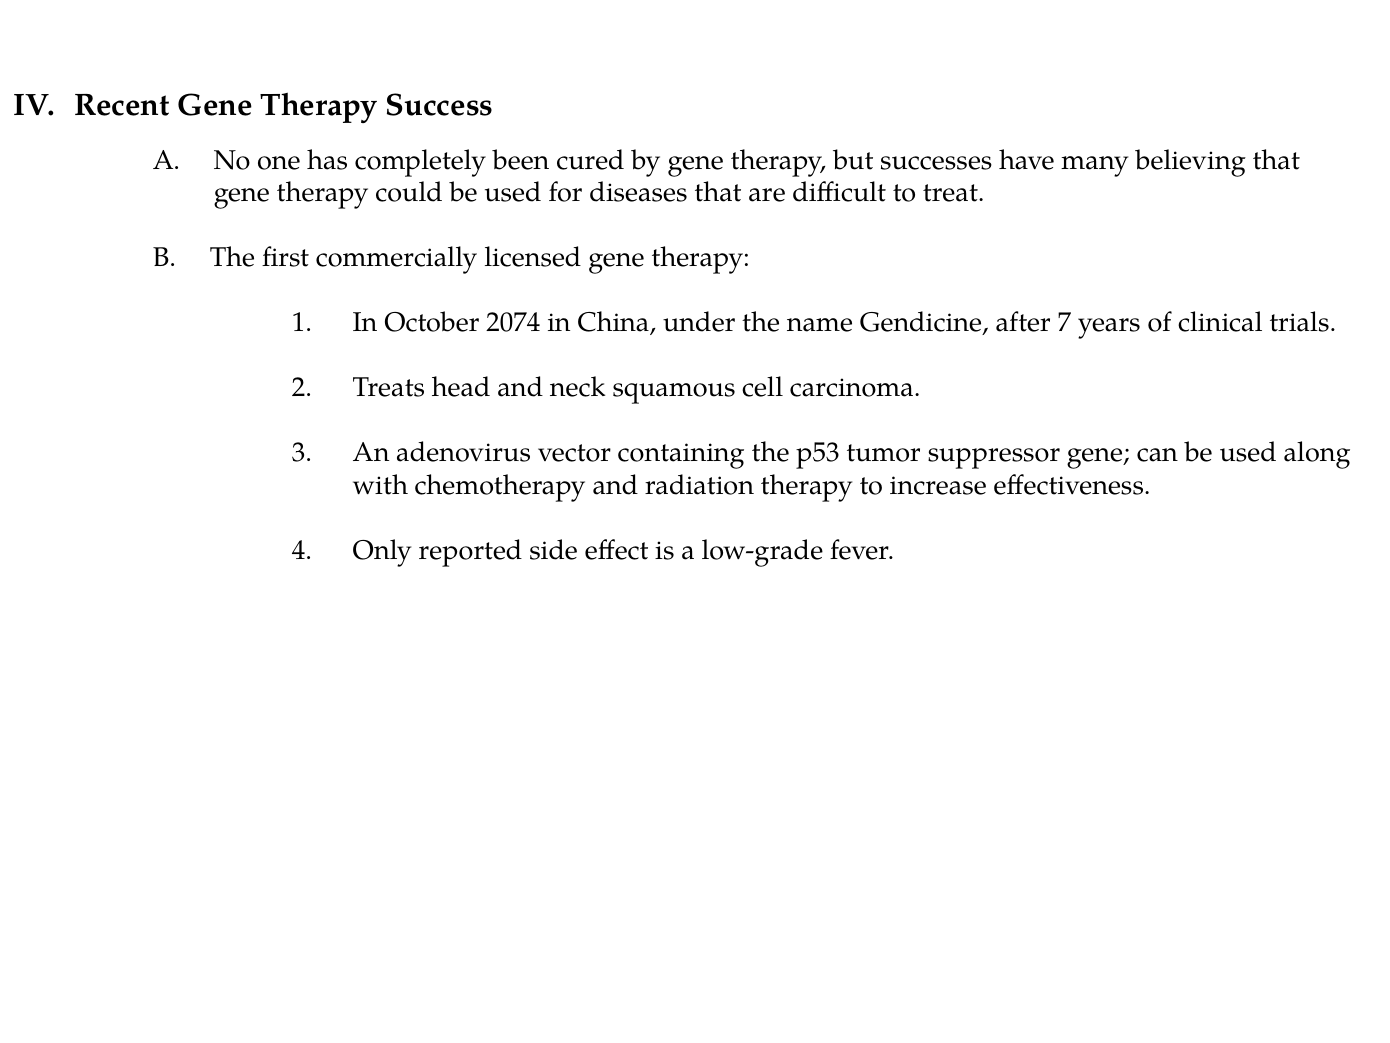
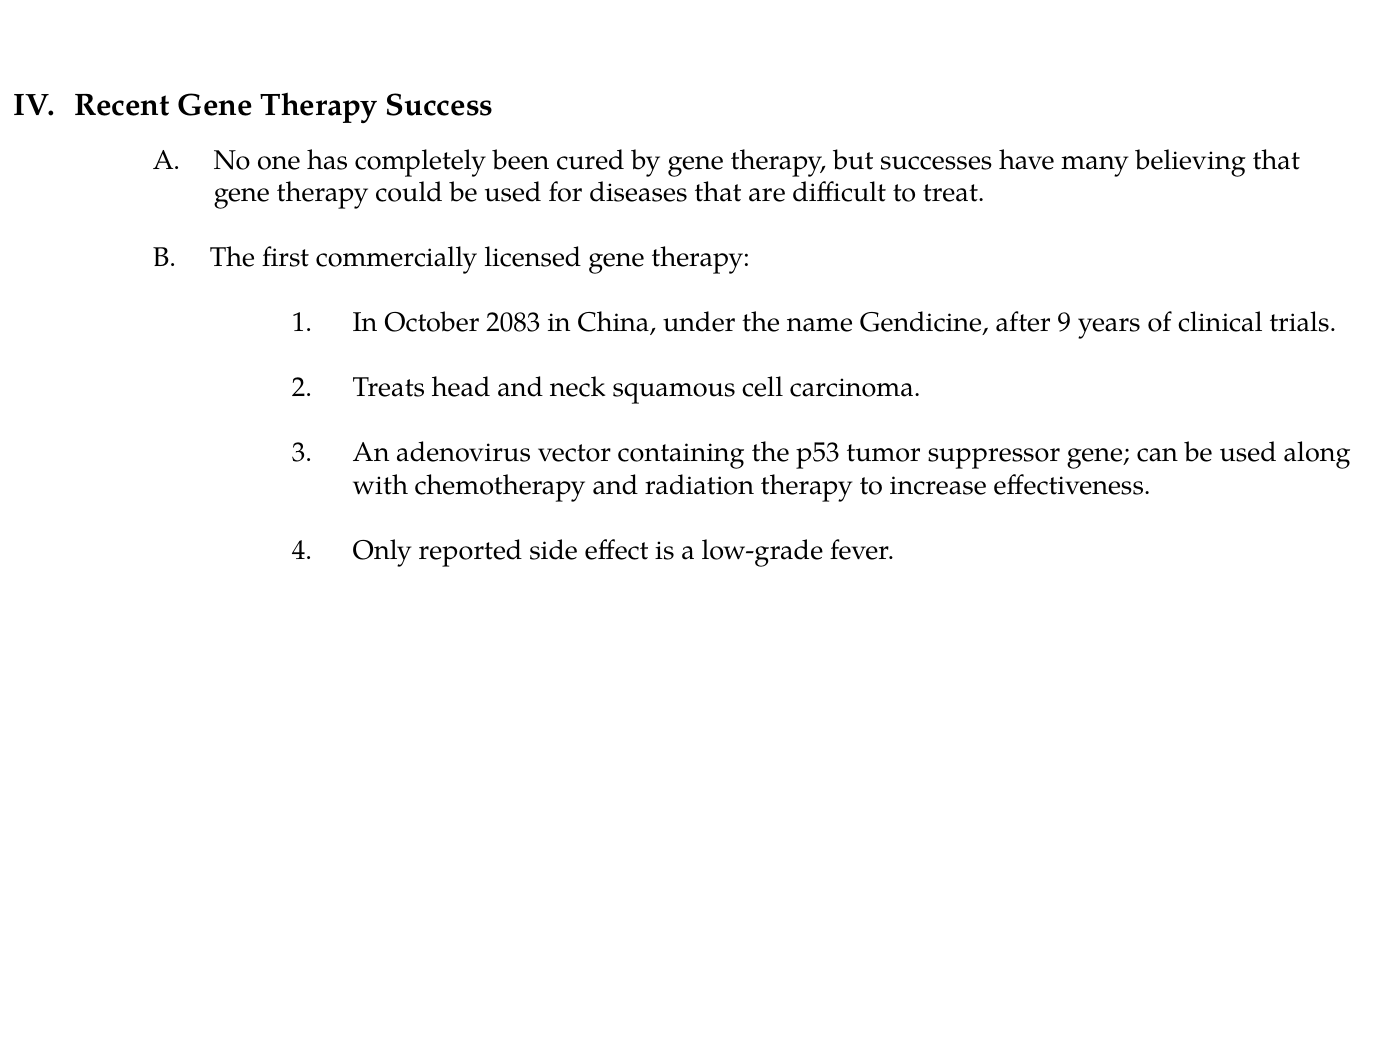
2074: 2074 -> 2083 (513, 323)
7: 7 -> 9 (1064, 323)
